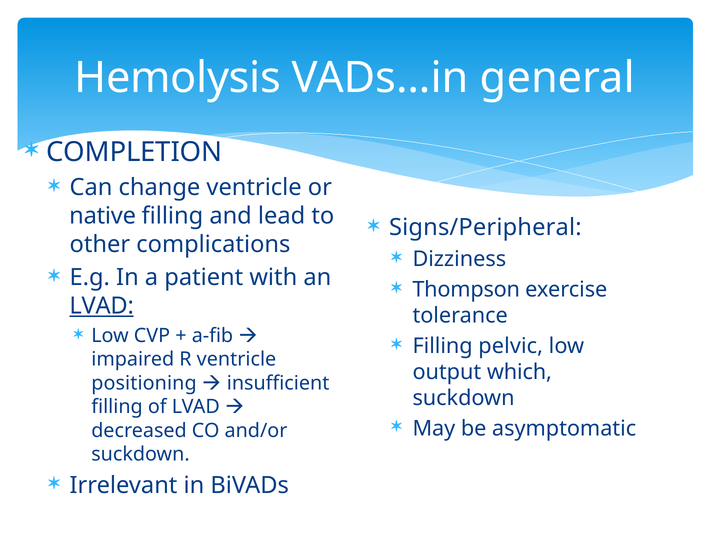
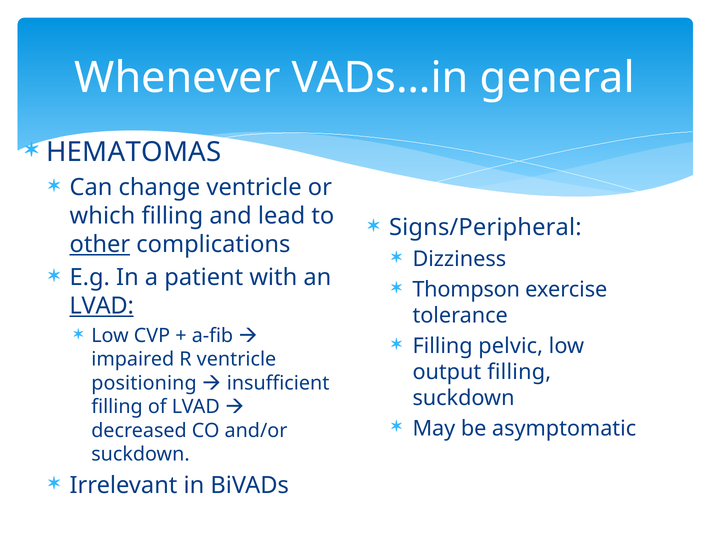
Hemolysis: Hemolysis -> Whenever (178, 78)
COMPLETION: COMPLETION -> HEMATOMAS (134, 152)
native: native -> which (102, 216)
other underline: none -> present (100, 244)
output which: which -> filling (519, 372)
